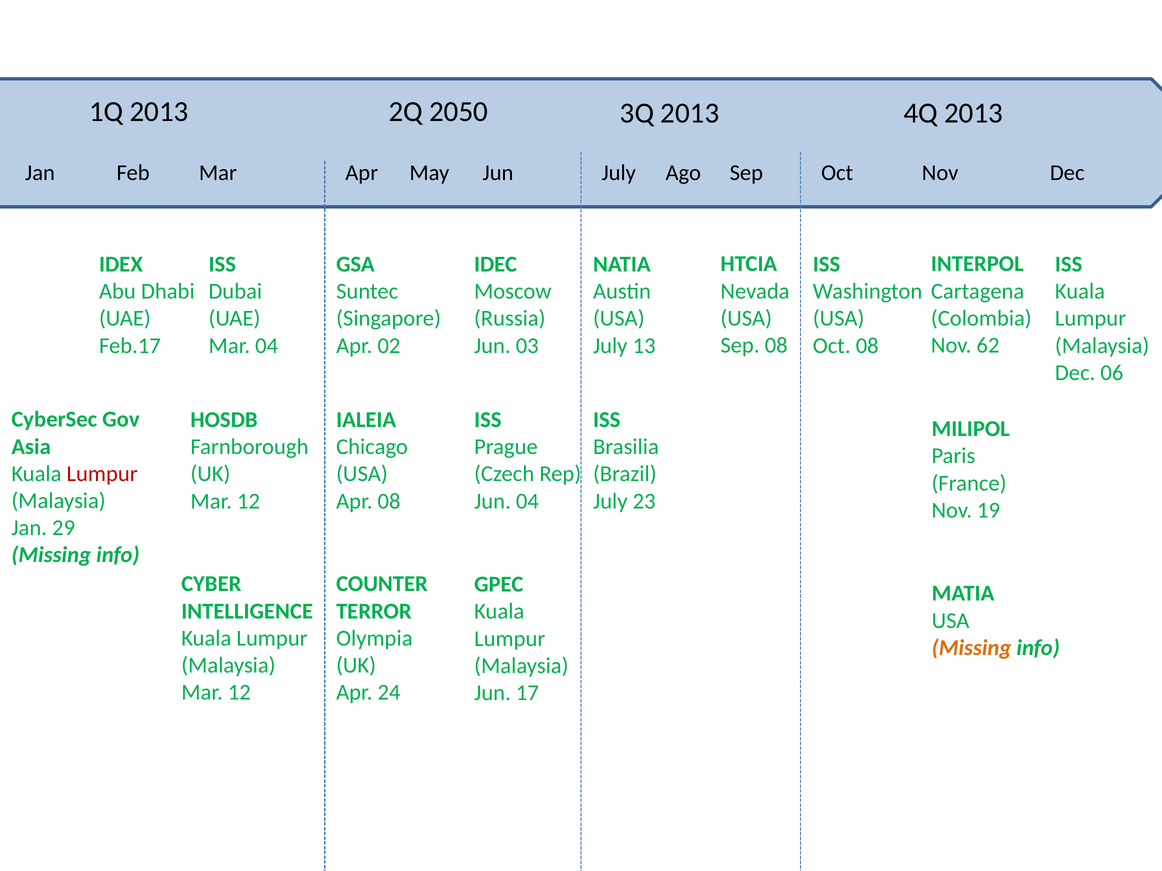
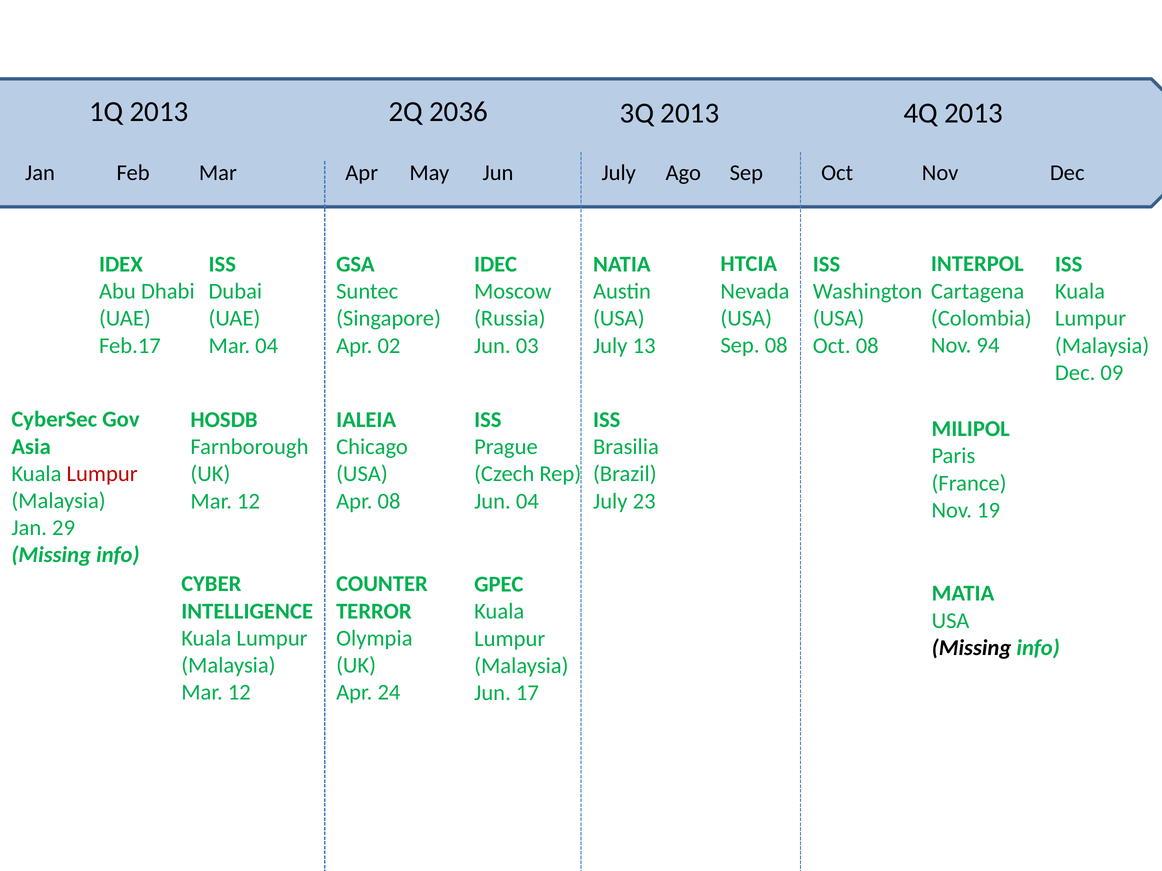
2050: 2050 -> 2036 (459, 112)
62: 62 -> 94 (988, 345)
06: 06 -> 09 (1112, 373)
Missing colour: orange -> black (972, 648)
